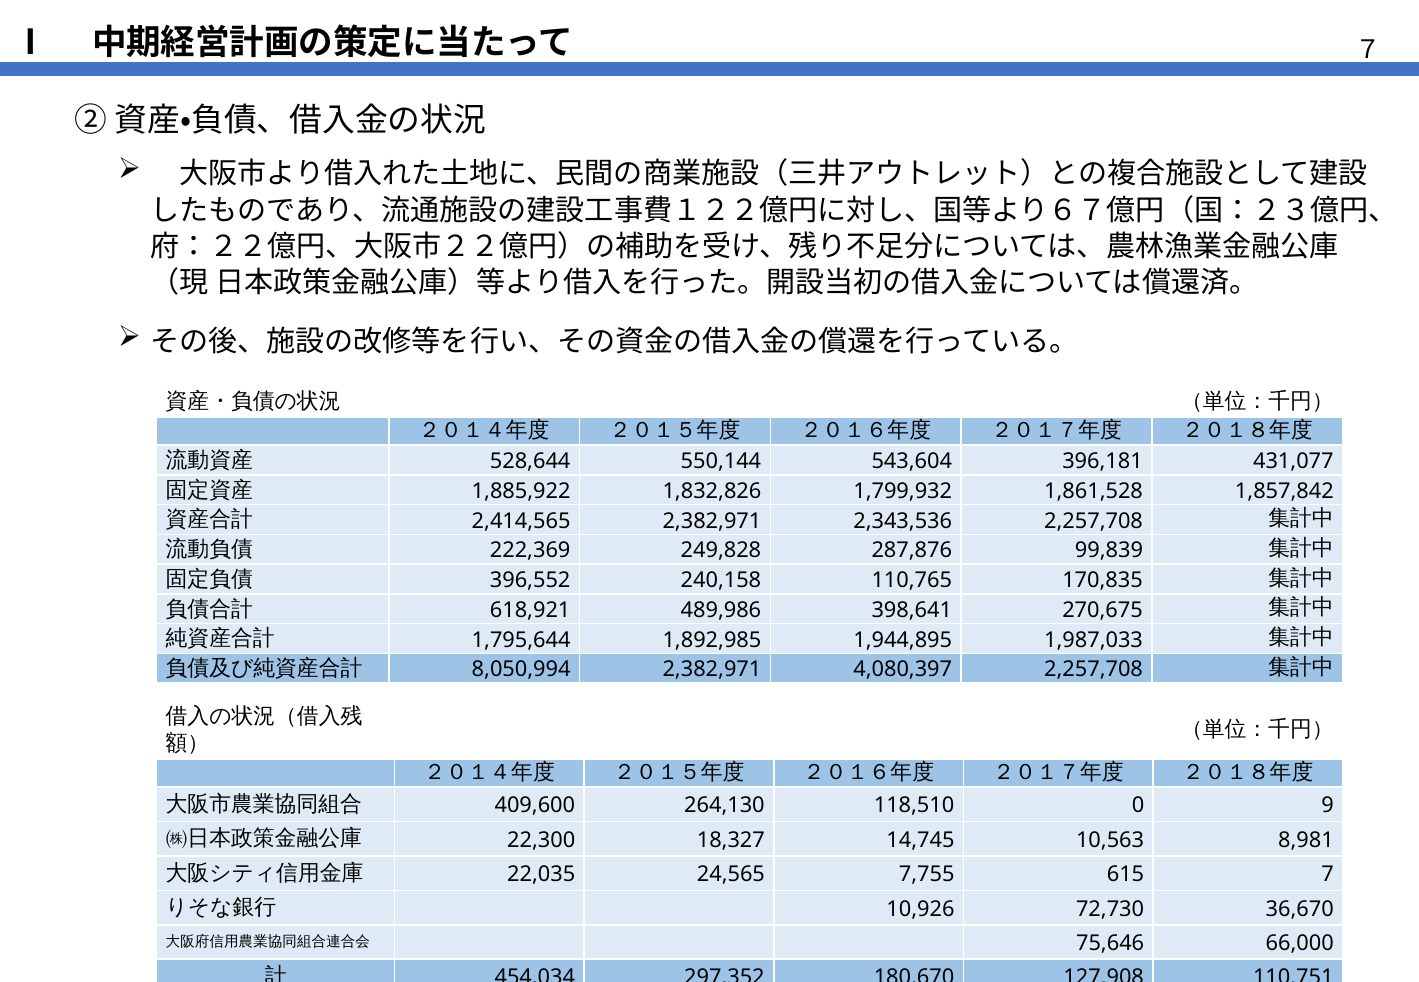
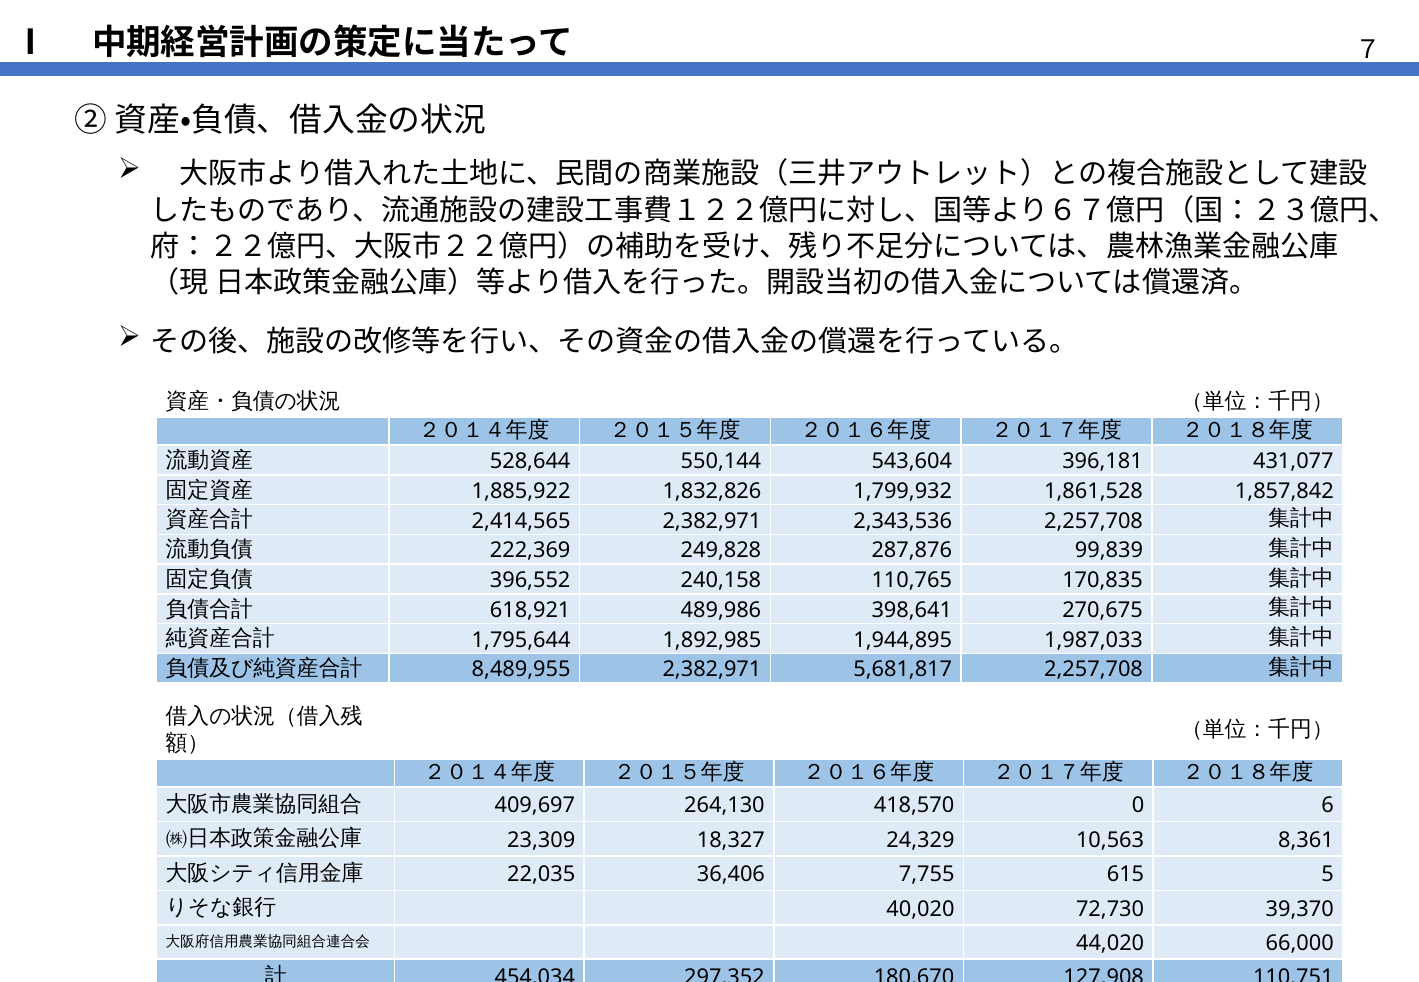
8,050,994: 8,050,994 -> 8,489,955 (521, 670)
4,080,397: 4,080,397 -> 5,681,817 (903, 670)
409,600: 409,600 -> 409,697 (535, 806)
118,510: 118,510 -> 418,570 (914, 806)
9: 9 -> 6 (1328, 806)
22,300: 22,300 -> 23,309 (541, 840)
14,745: 14,745 -> 24,329 (921, 840)
8,981: 8,981 -> 8,361 (1306, 840)
24,565: 24,565 -> 36,406 (731, 875)
7: 7 -> 5 (1328, 875)
10,926: 10,926 -> 40,020 (921, 909)
36,670: 36,670 -> 39,370 (1300, 909)
75,646: 75,646 -> 44,020 (1110, 944)
